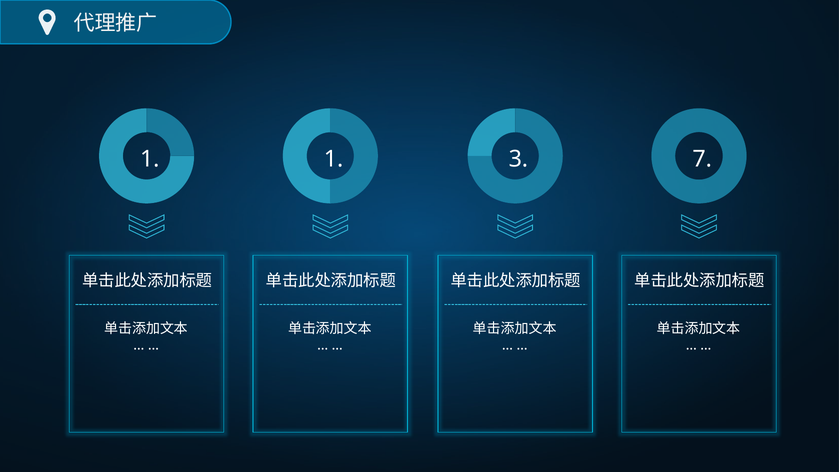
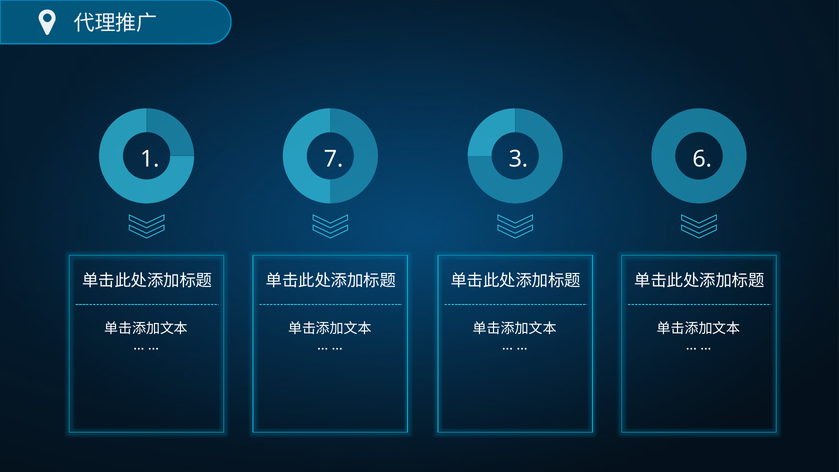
1 1: 1 -> 7 (334, 159)
7: 7 -> 6 (702, 159)
